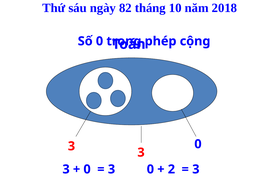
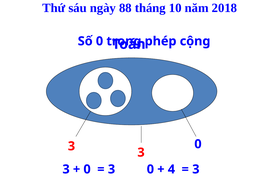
82: 82 -> 88 (125, 8)
2: 2 -> 4 (171, 170)
